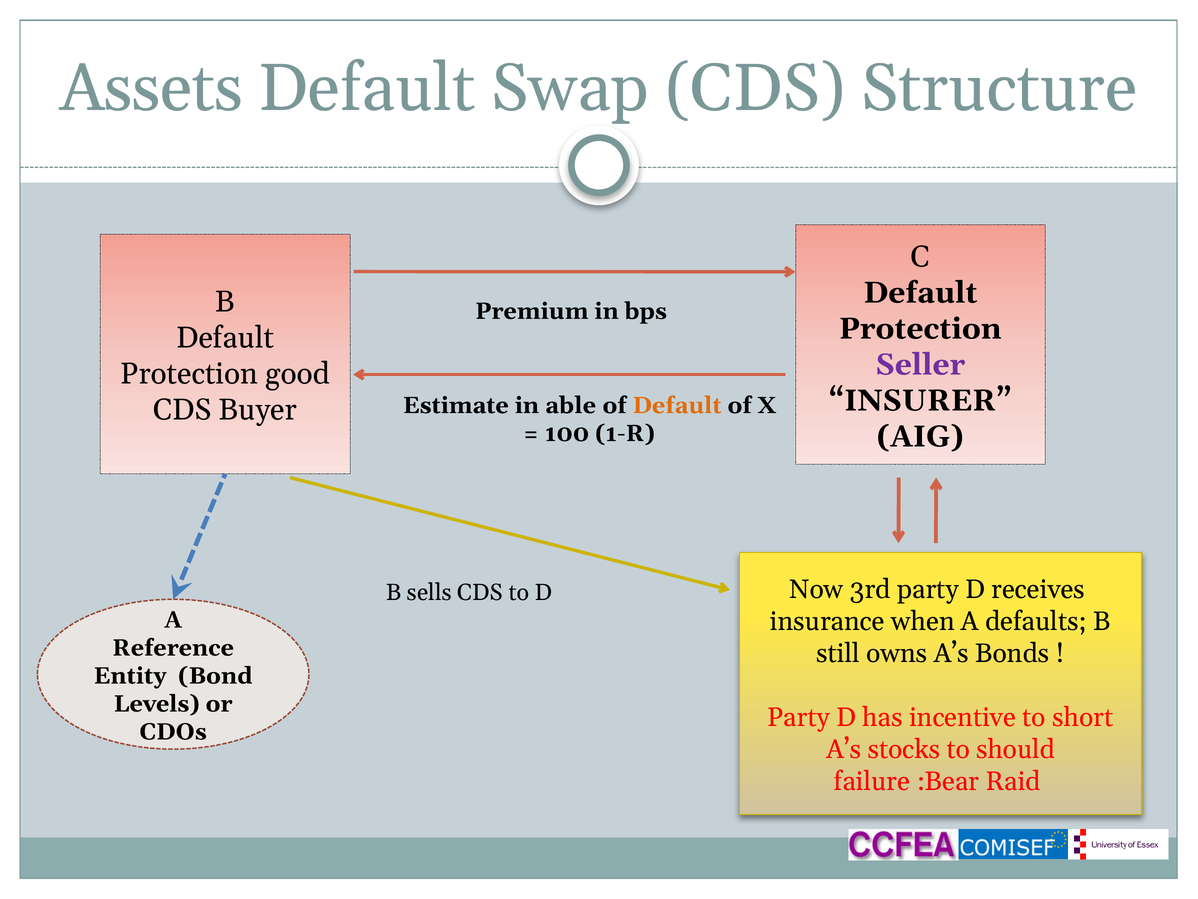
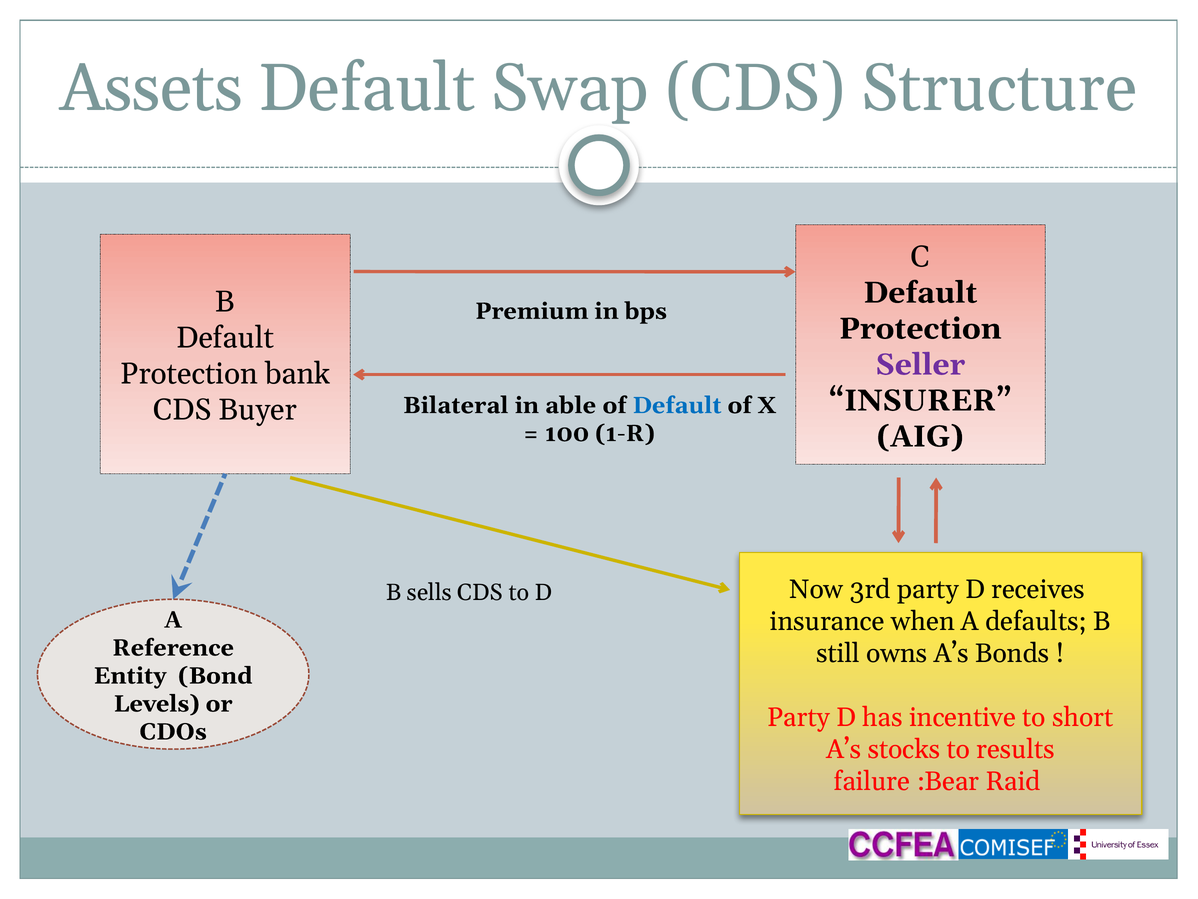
good: good -> bank (298, 374)
Estimate: Estimate -> Bilateral (456, 405)
Default colour: orange -> blue (677, 405)
should: should -> results (1016, 749)
